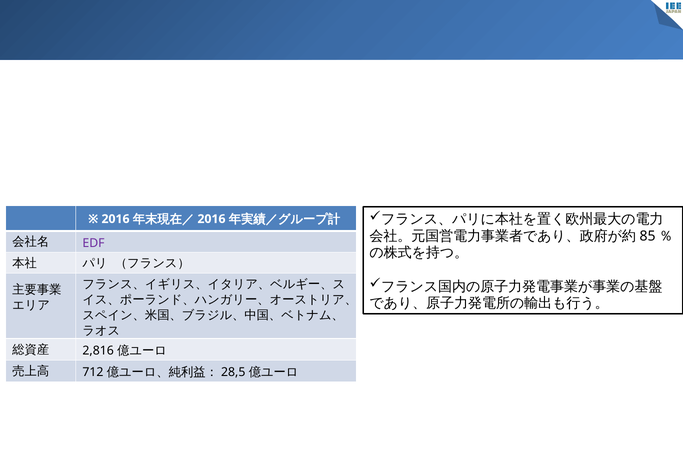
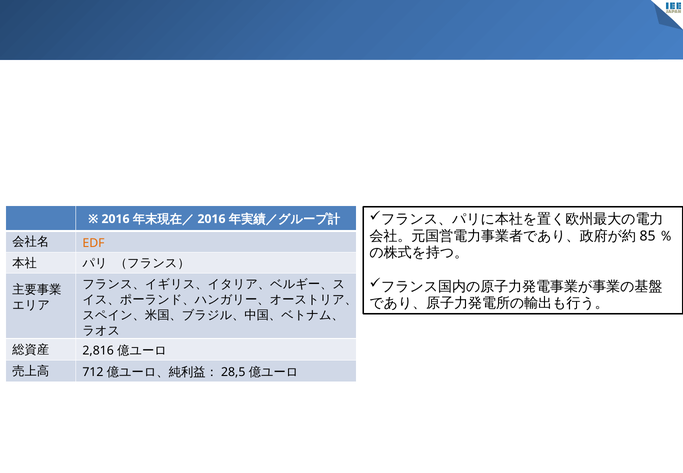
EDF colour: purple -> orange (94, 243)
